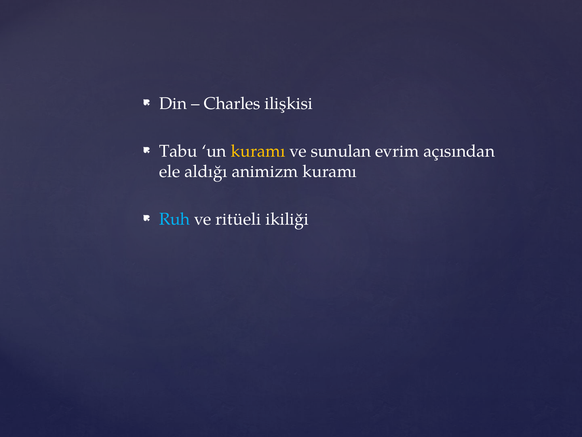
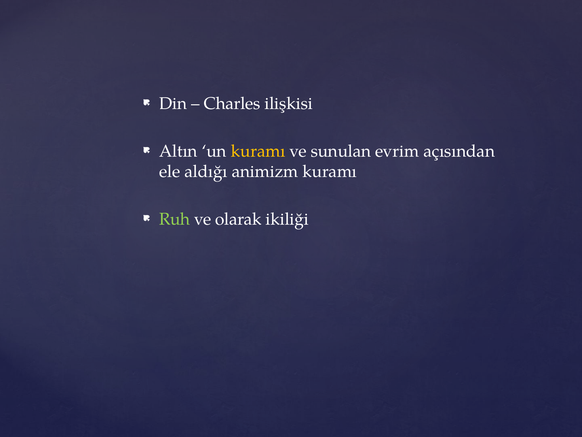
Tabu: Tabu -> Altın (178, 151)
Ruh colour: light blue -> light green (175, 219)
ritüeli: ritüeli -> olarak (238, 219)
